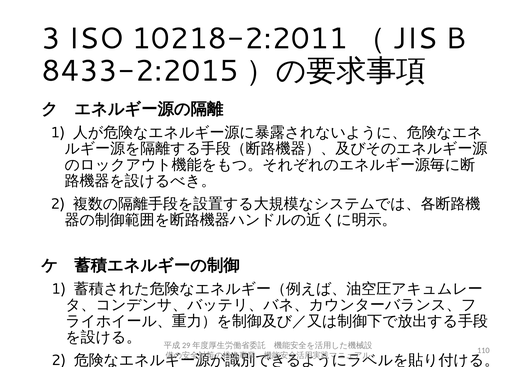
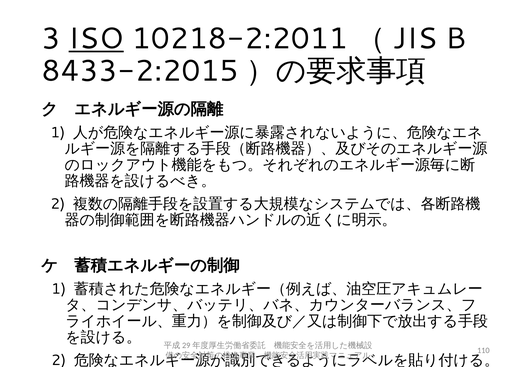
ISO underline: none -> present (96, 39)
